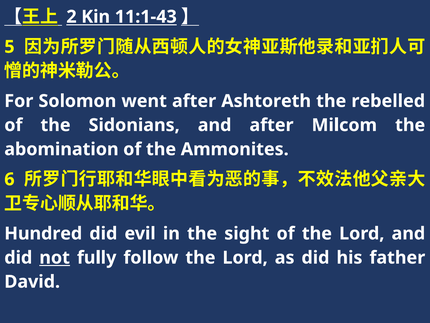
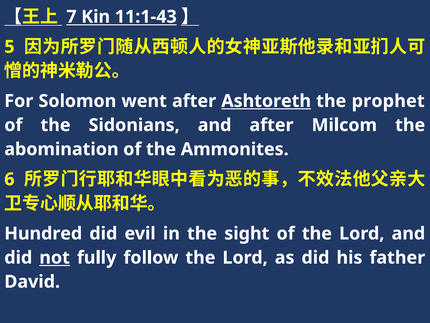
2: 2 -> 7 (71, 17)
Ashtoreth underline: none -> present (266, 101)
rebelled: rebelled -> prophet (388, 101)
